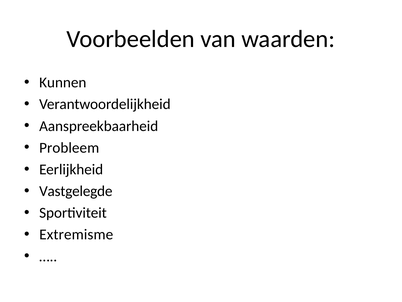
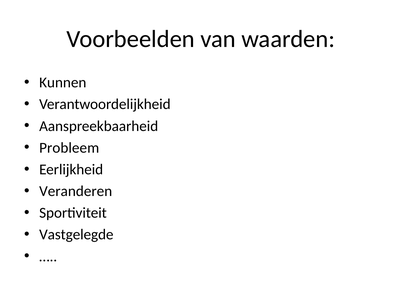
Vastgelegde: Vastgelegde -> Veranderen (76, 191)
Extremisme: Extremisme -> Vastgelegde (76, 234)
